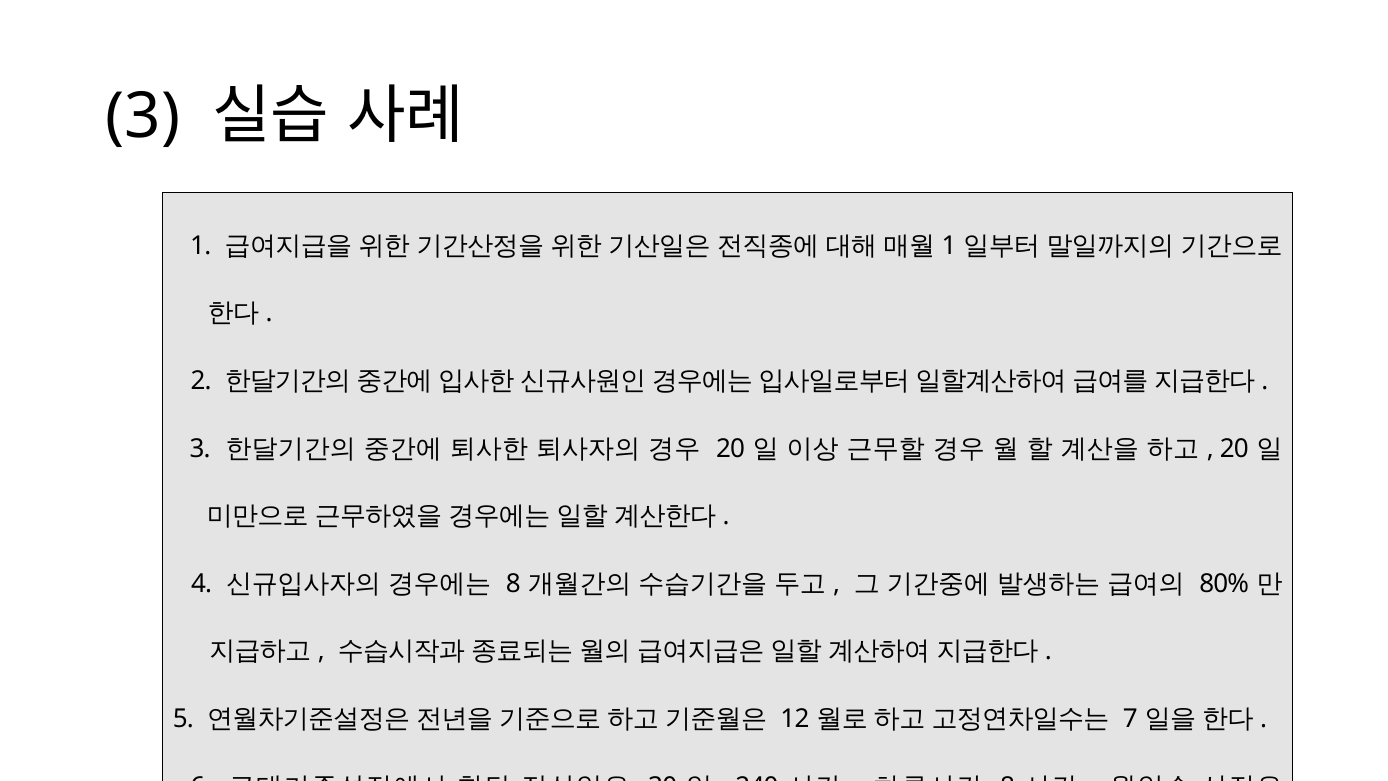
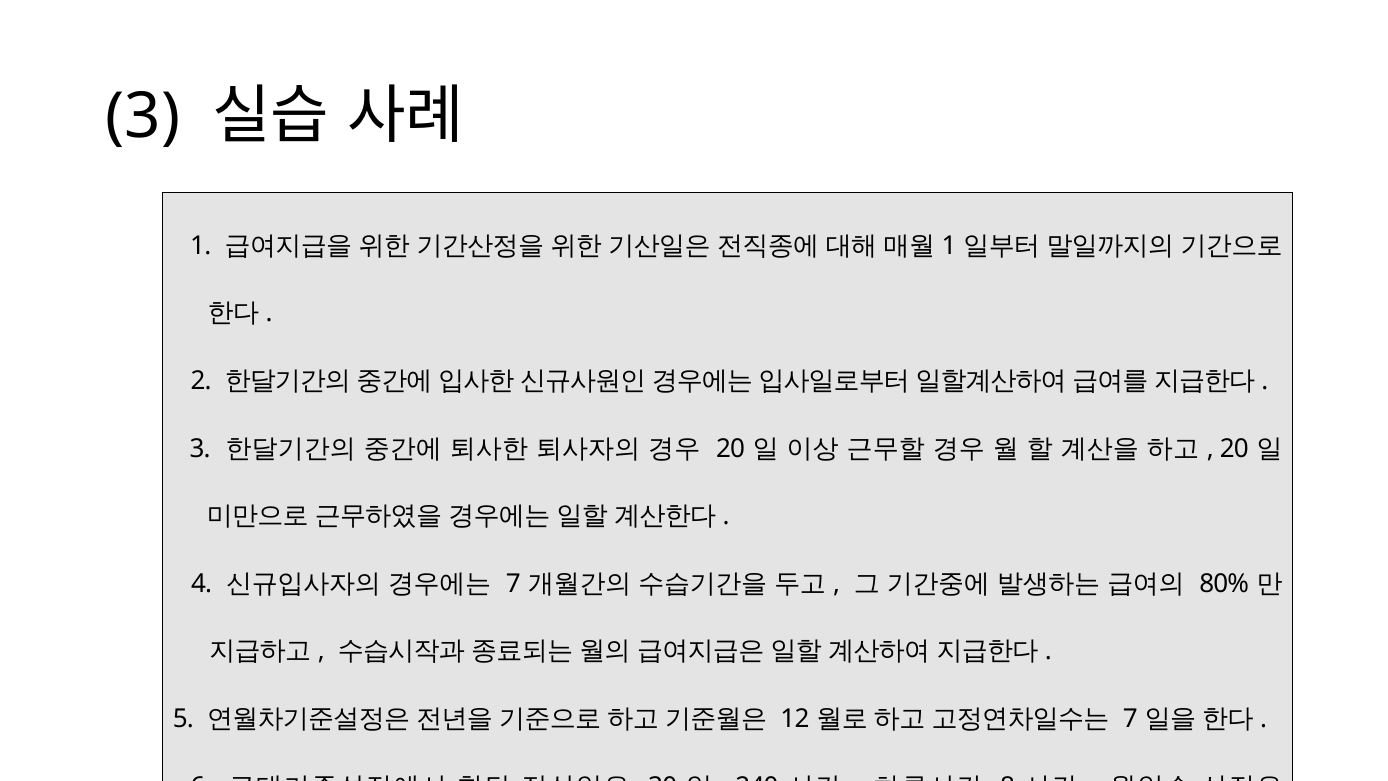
8: 8 -> 7 (513, 584)
